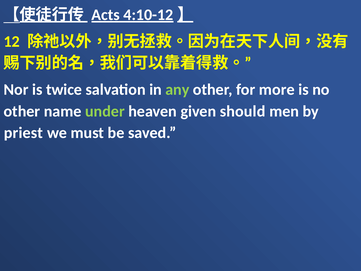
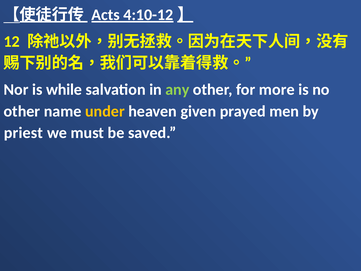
twice: twice -> while (64, 90)
under colour: light green -> yellow (105, 111)
should: should -> prayed (243, 111)
